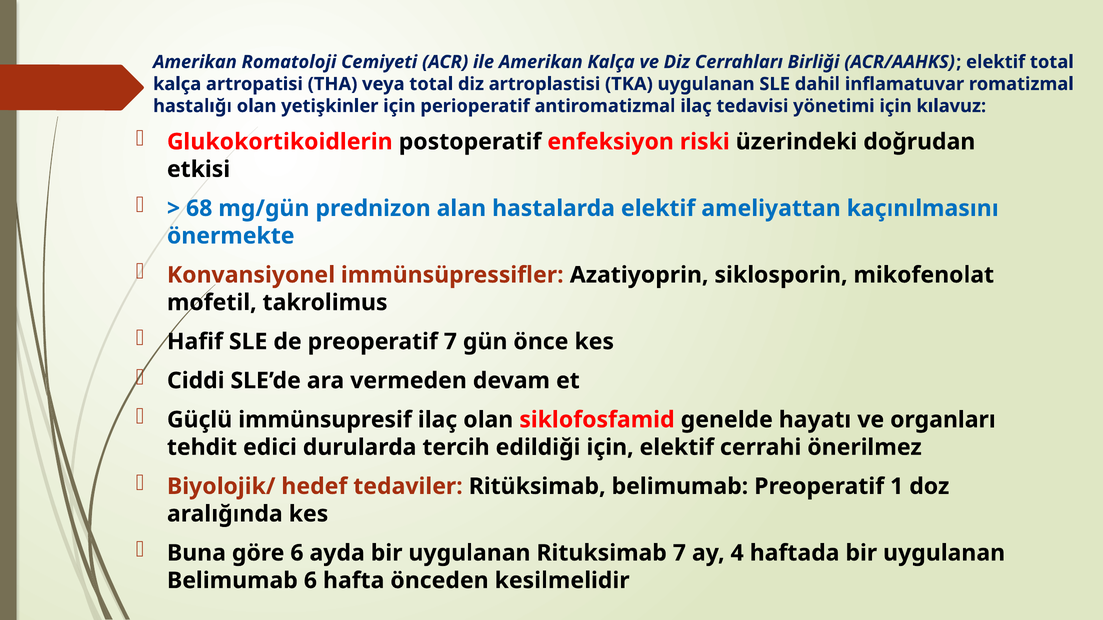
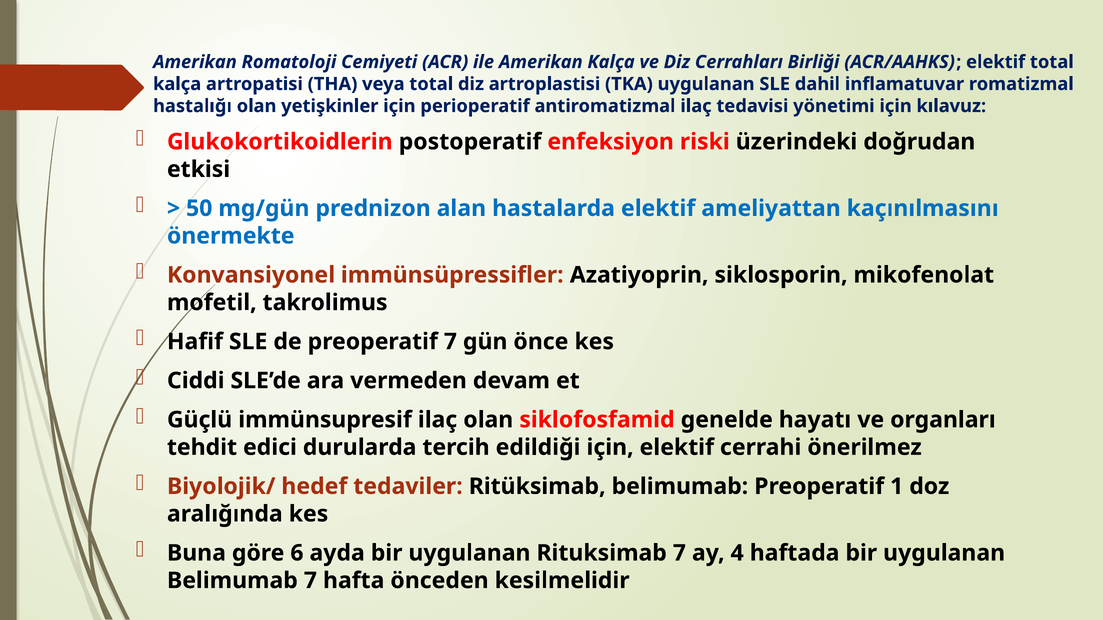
68: 68 -> 50 (199, 209)
Belimumab 6: 6 -> 7 (310, 581)
